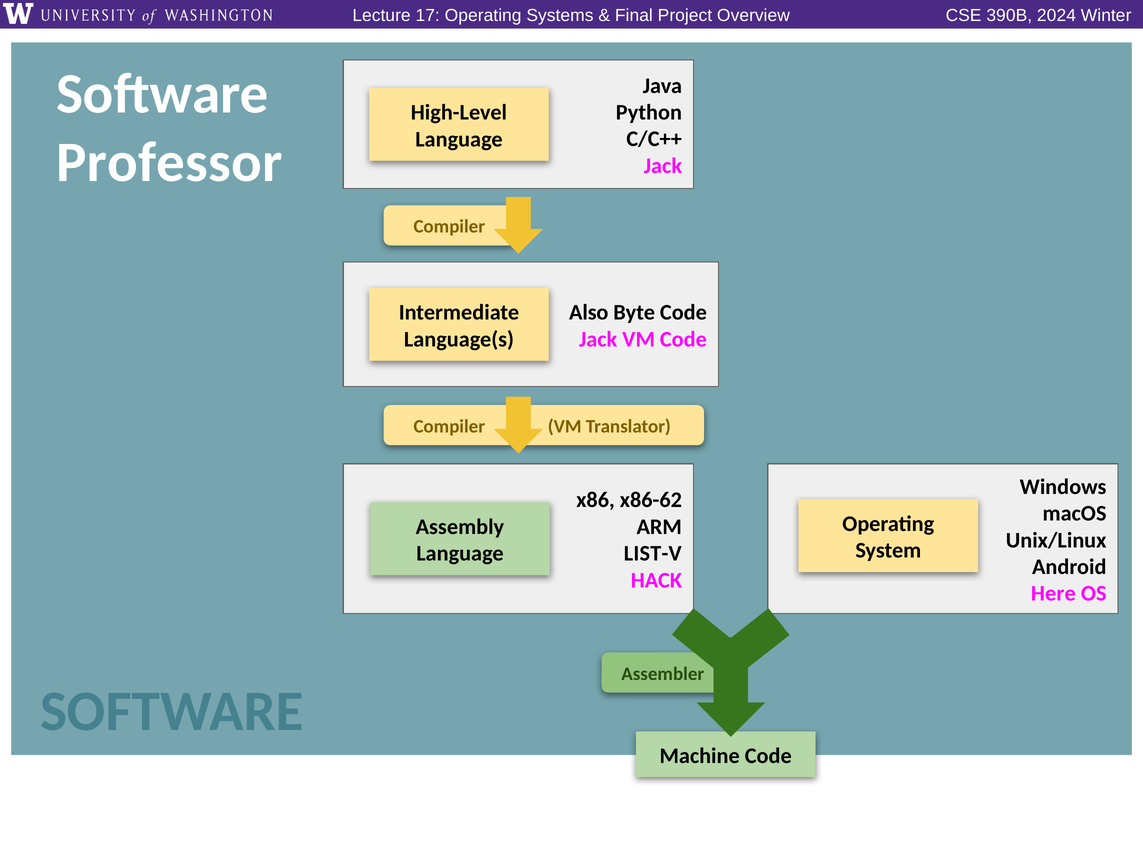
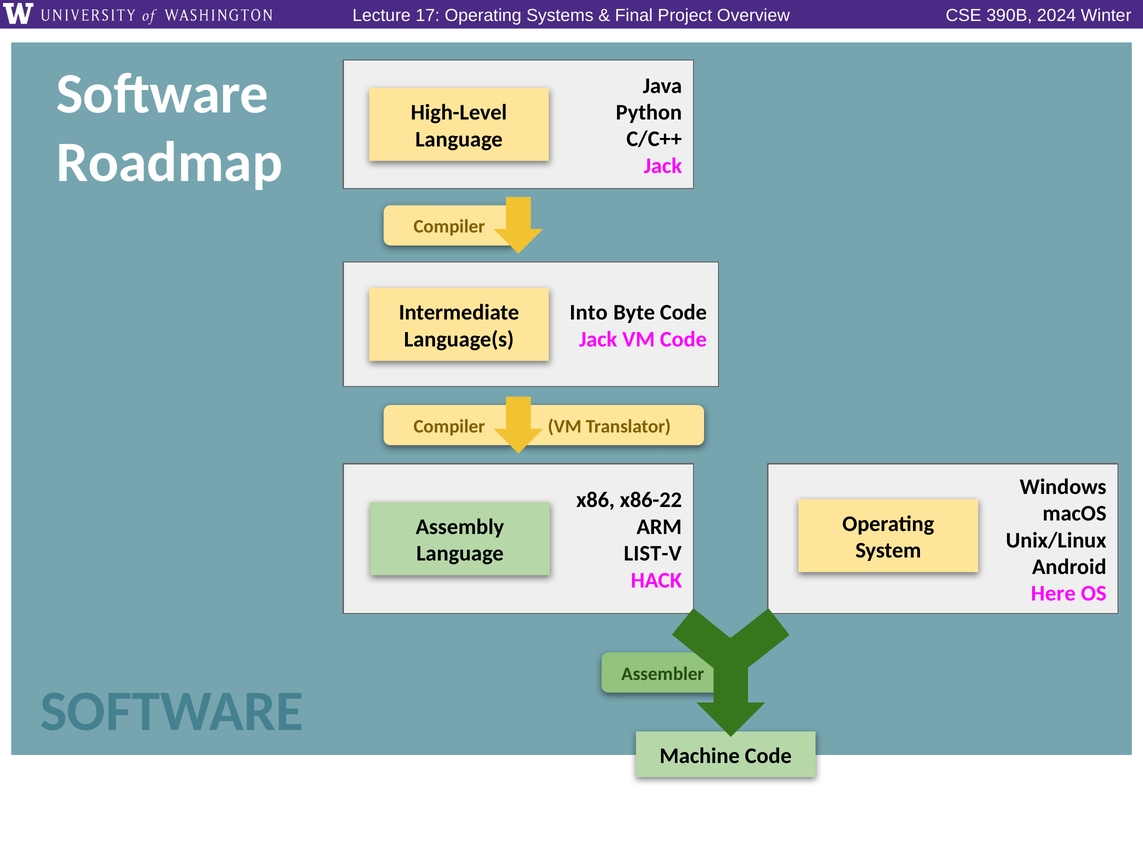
Professor: Professor -> Roadmap (169, 163)
Also: Also -> Into (589, 313)
x86-62: x86-62 -> x86-22 (651, 500)
